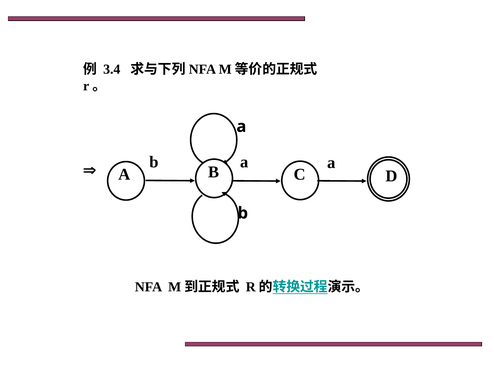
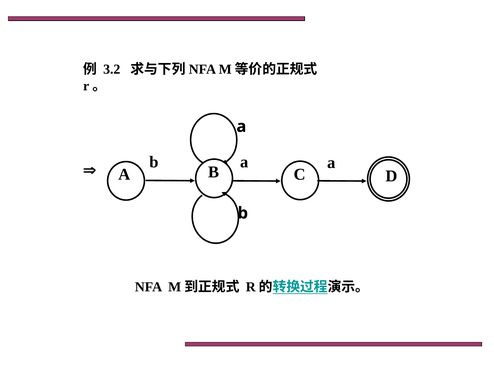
3.4: 3.4 -> 3.2 (112, 69)
